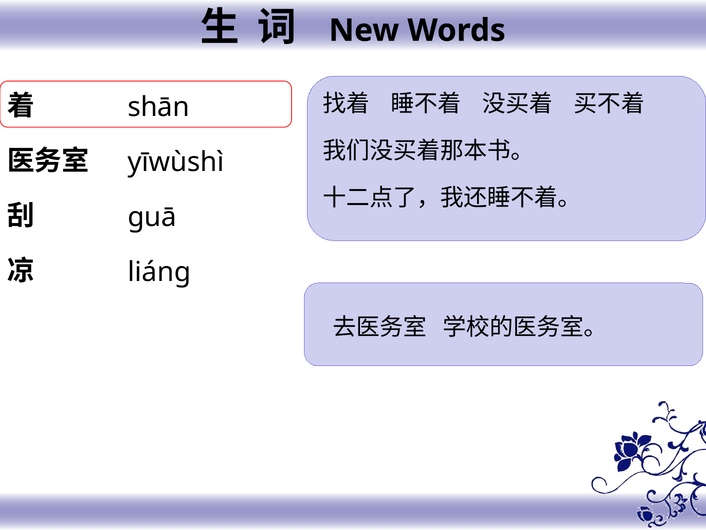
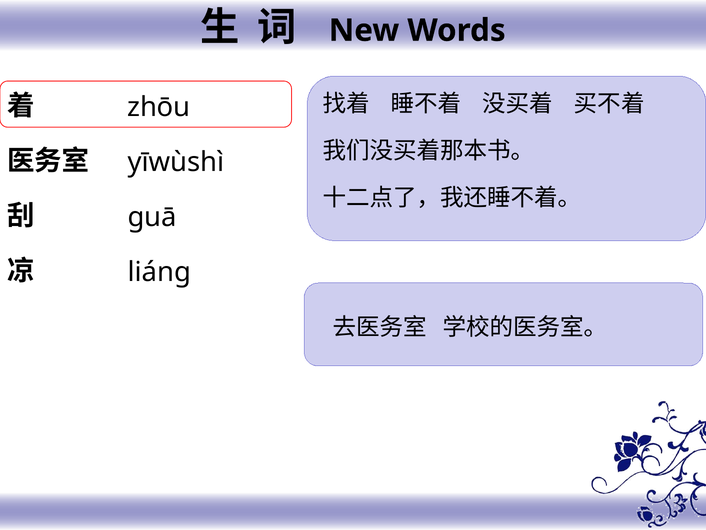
shān: shān -> zhōu (159, 107)
